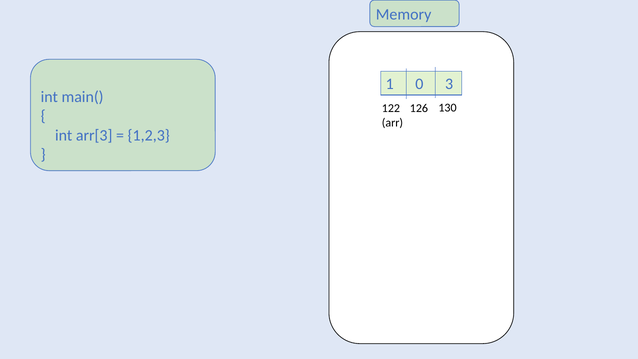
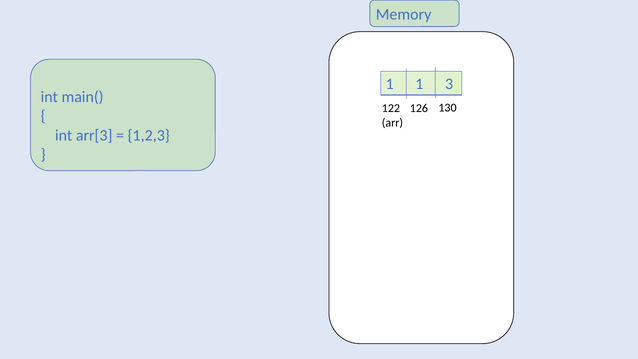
1 0: 0 -> 1 (419, 84)
